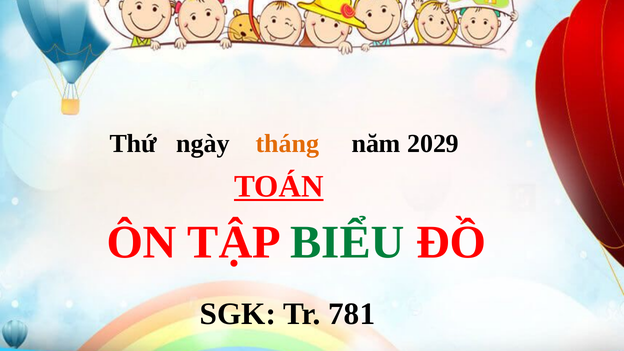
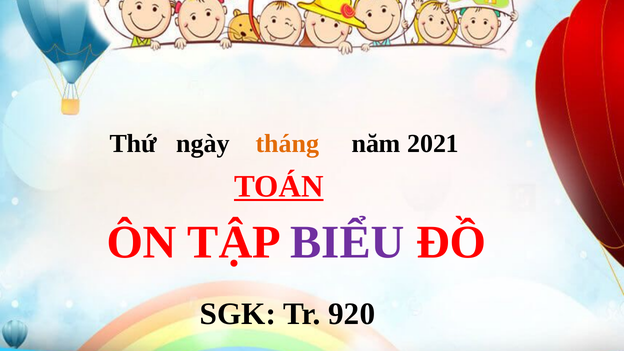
2029: 2029 -> 2021 (433, 144)
BIỂU colour: green -> purple (347, 242)
781: 781 -> 920 (352, 314)
